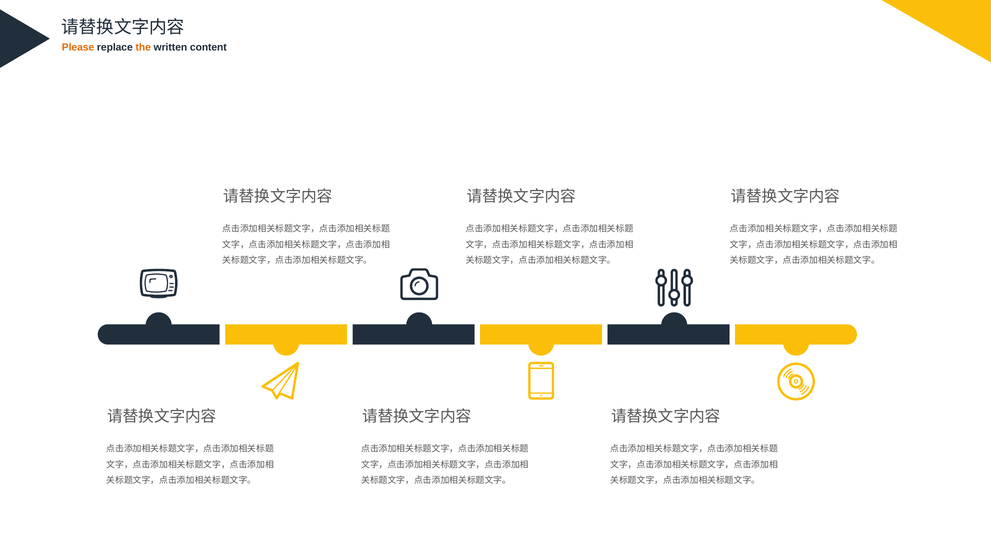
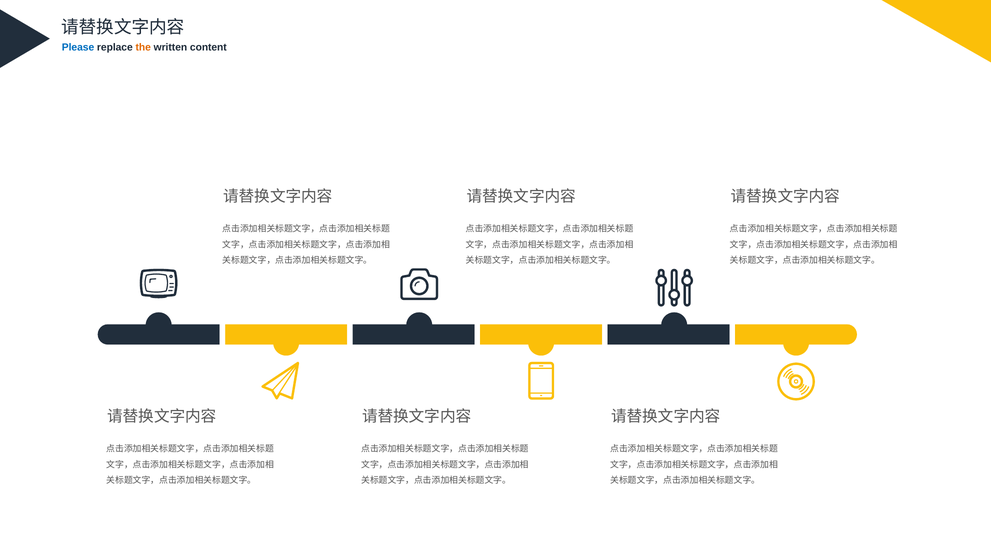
Please colour: orange -> blue (78, 47)
